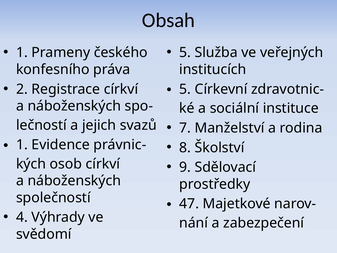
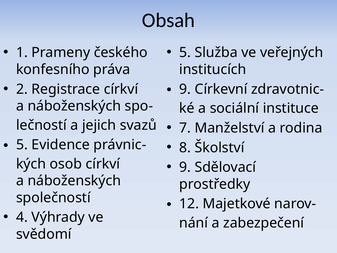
5: 5 -> 9 (185, 89)
1: 1 -> 5 (22, 145)
47: 47 -> 12 (189, 204)
